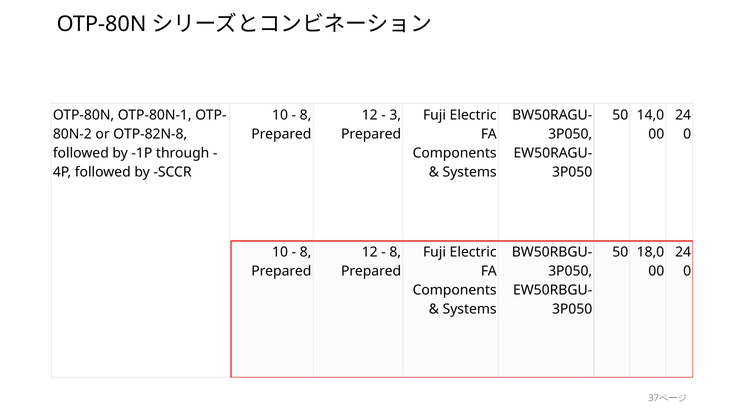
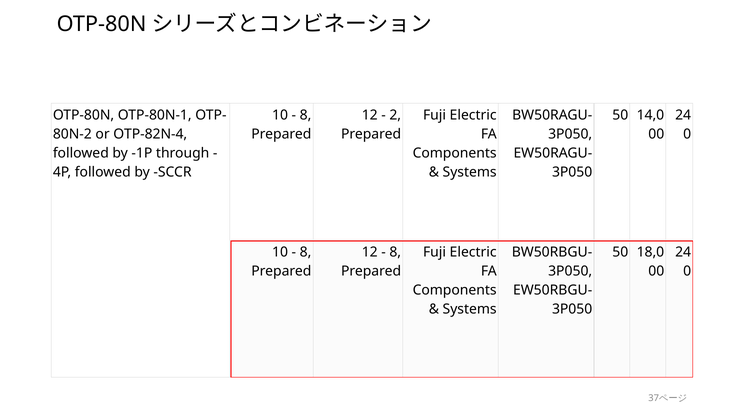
3: 3 -> 2 (395, 115)
OTP-82N-8: OTP-82N-8 -> OTP-82N-4 (150, 134)
